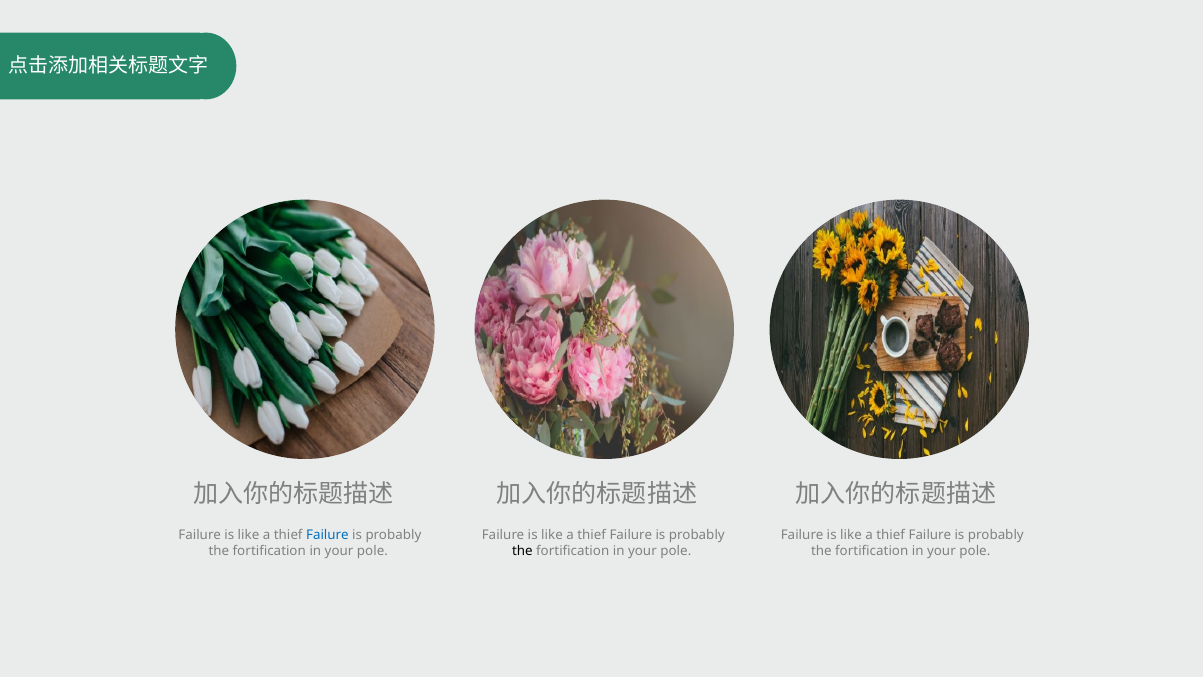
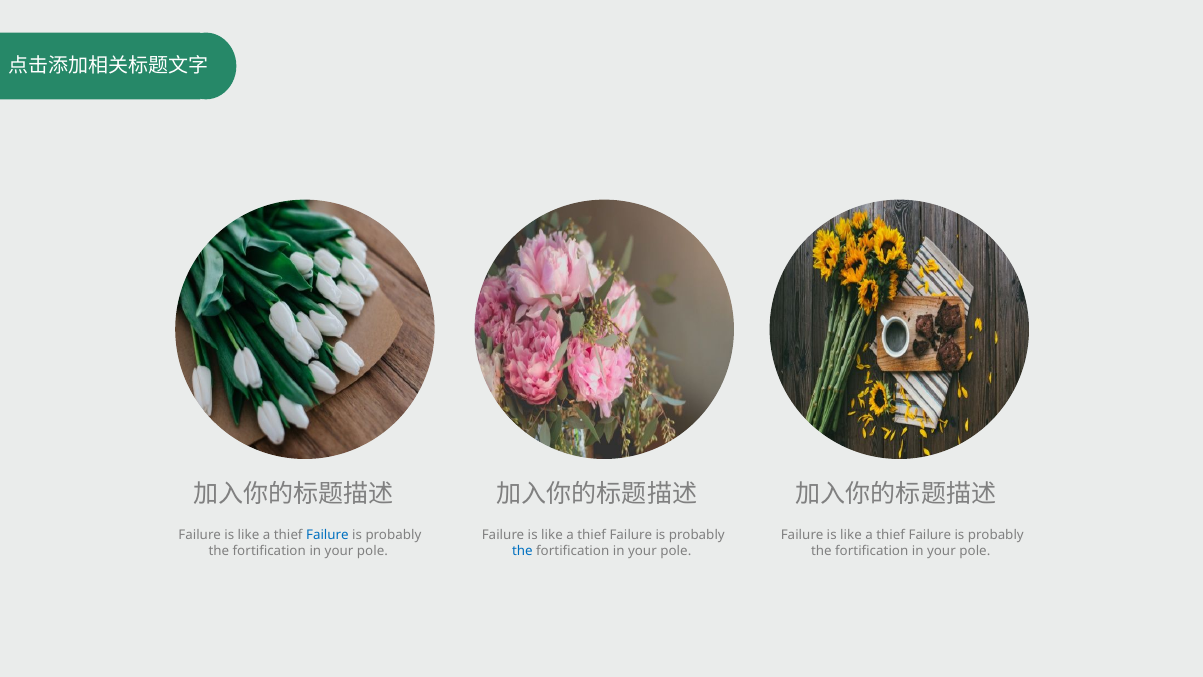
the colour: black -> blue (522, 551)
